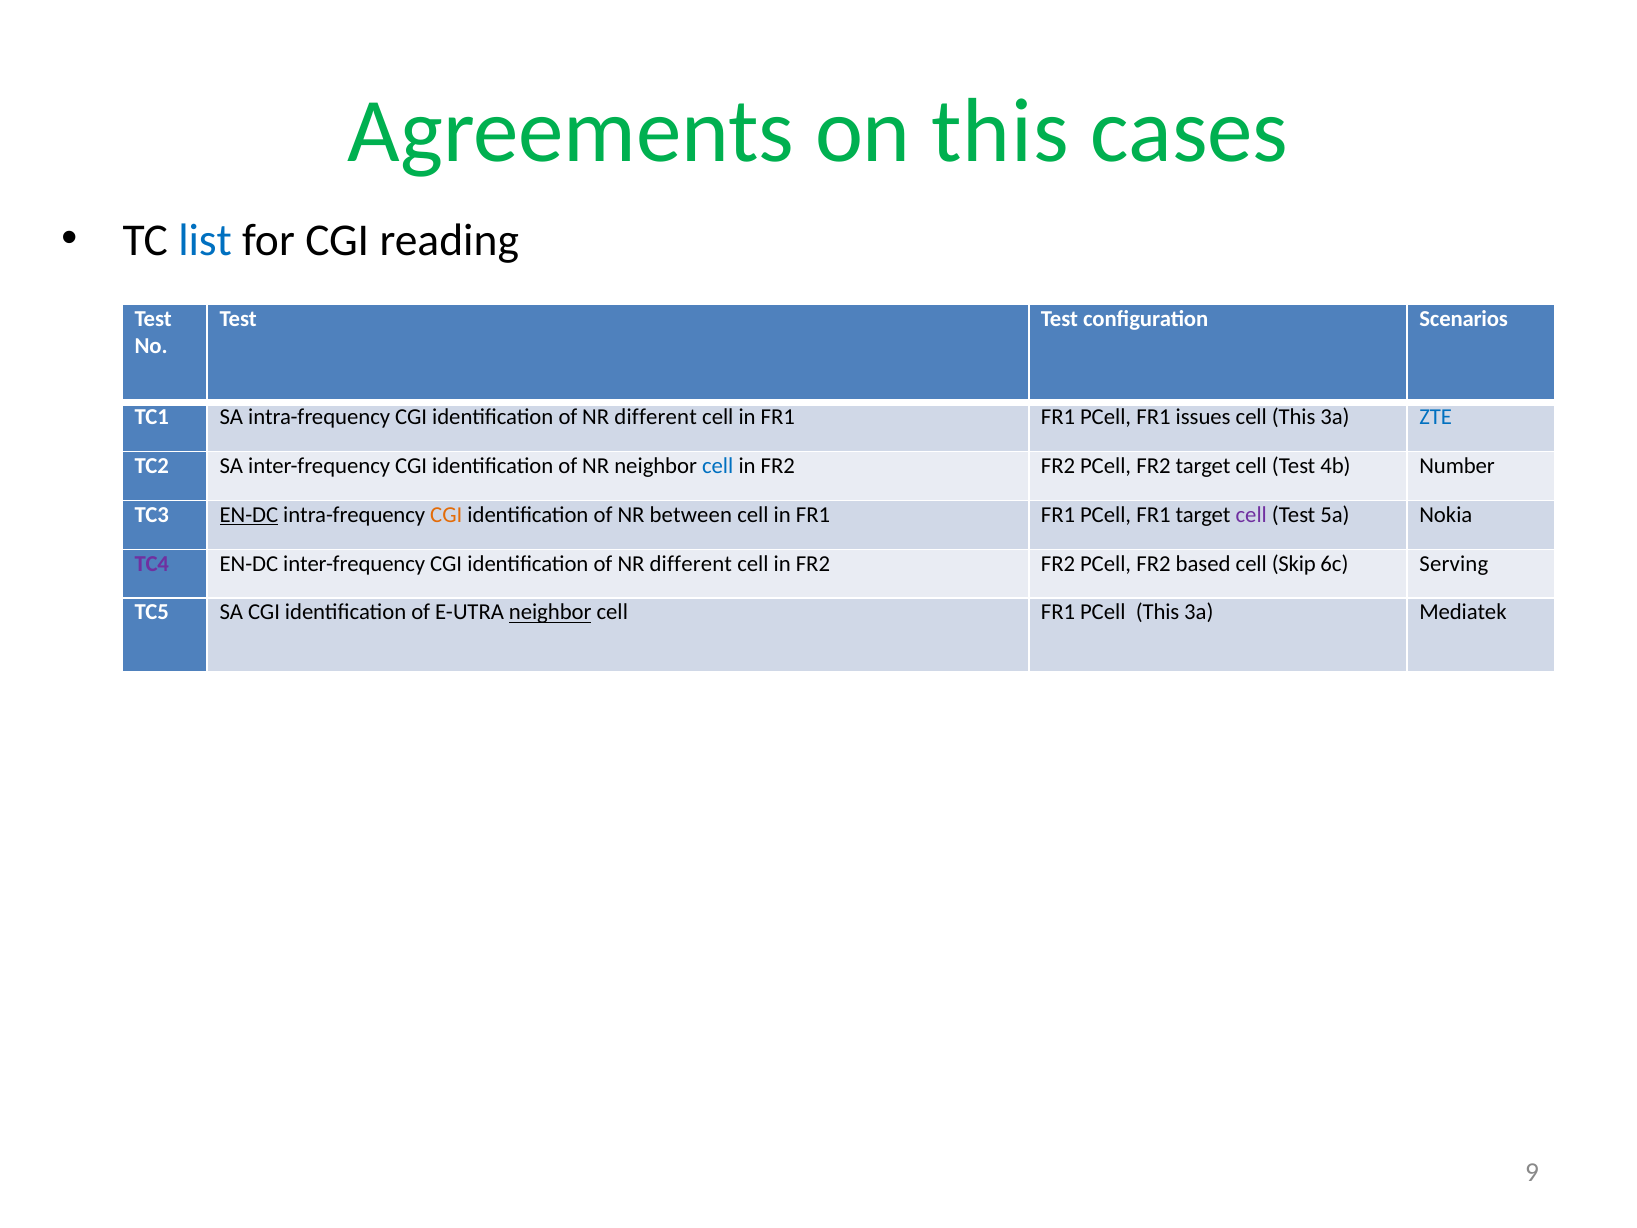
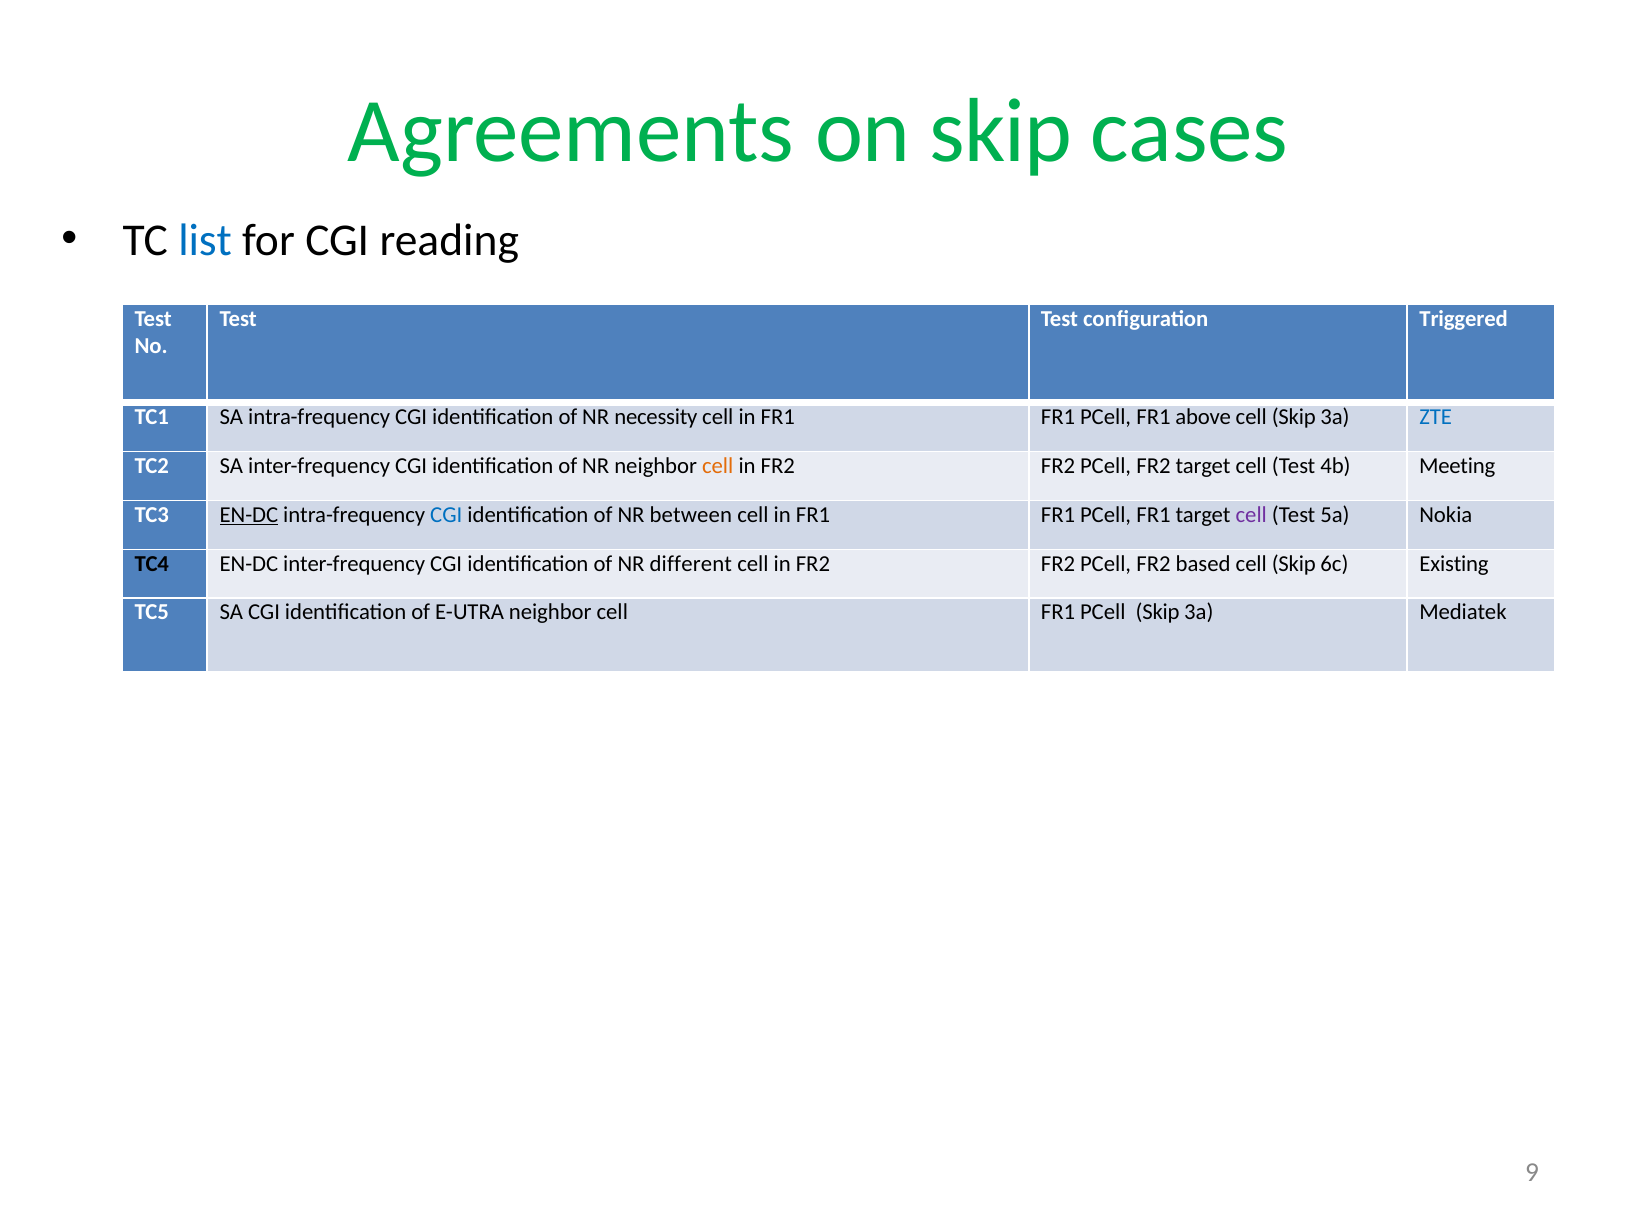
on this: this -> skip (1001, 132)
Scenarios: Scenarios -> Triggered (1464, 318)
different: different -> necessity (656, 416)
issues: issues -> above (1203, 416)
This: This -> Skip (1294, 416)
cell colour: blue -> orange (718, 465)
Number: Number -> Meeting (1457, 465)
CGI colour: orange -> blue (446, 514)
TC4 colour: purple -> black (152, 563)
Serving: Serving -> Existing (1454, 563)
neighbor underline: present -> none (550, 612)
PCell This: This -> Skip (1158, 612)
